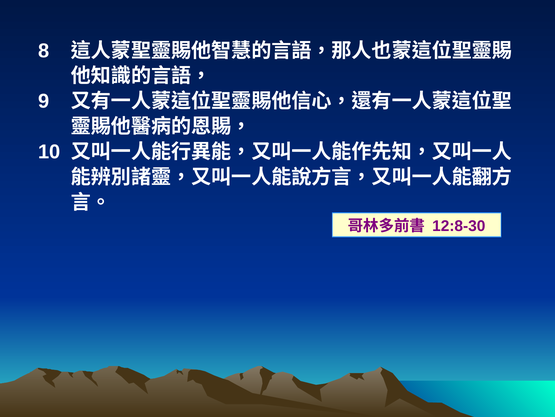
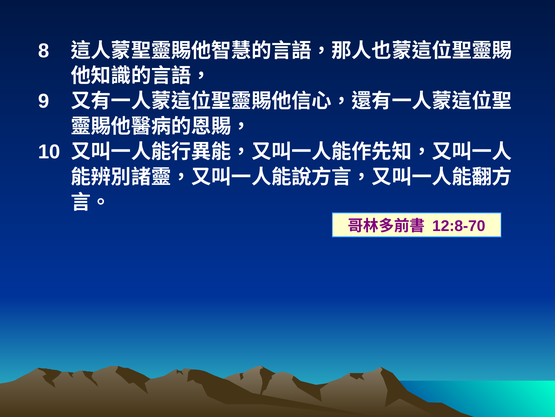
12:8-30: 12:8-30 -> 12:8-70 (459, 226)
